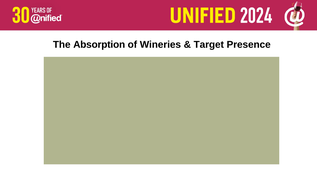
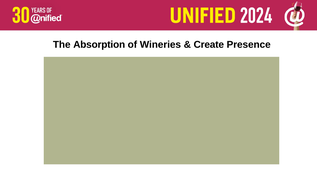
Target: Target -> Create (209, 45)
